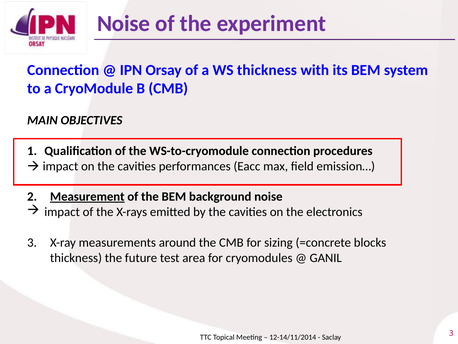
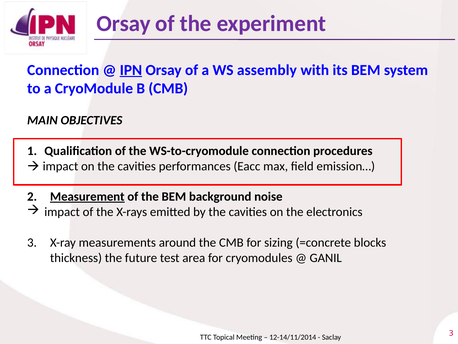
Noise: Noise -> Orsay (124, 24)
IPN underline: none -> present (131, 70)
WS thickness: thickness -> assembly (267, 70)
